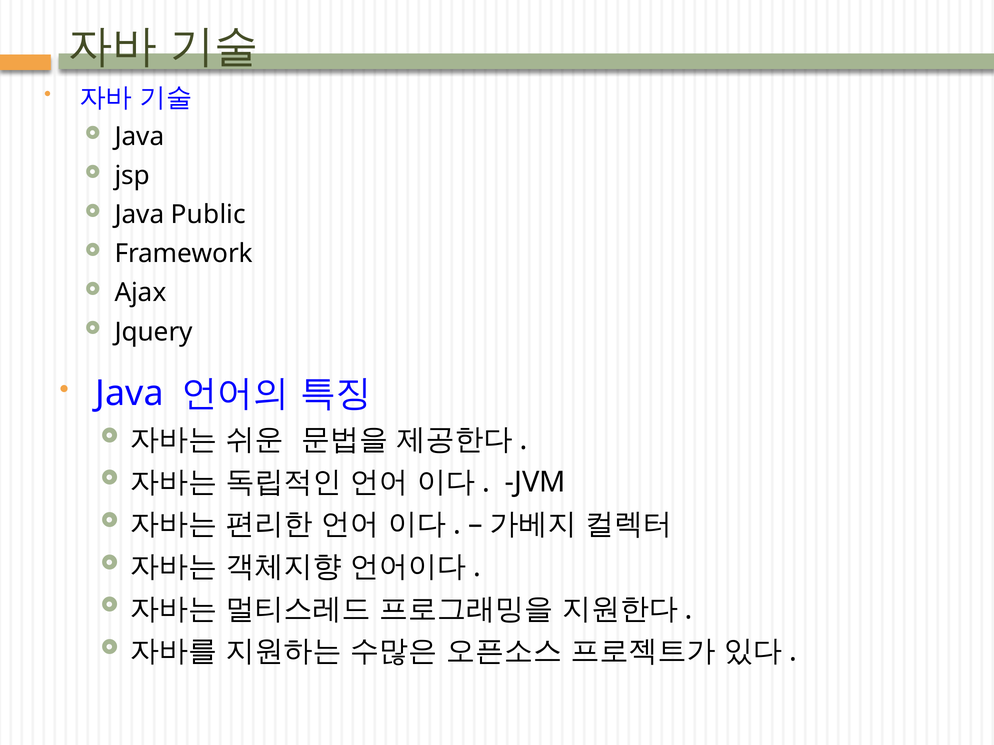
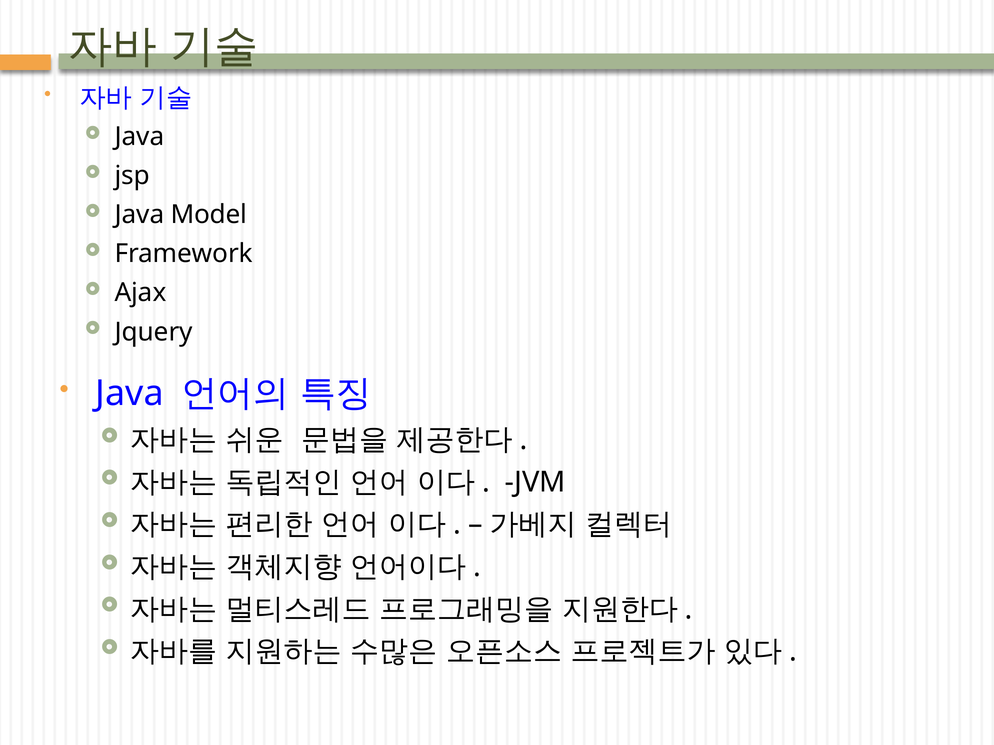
Public: Public -> Model (209, 215)
